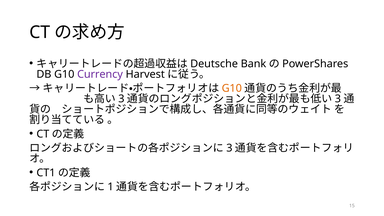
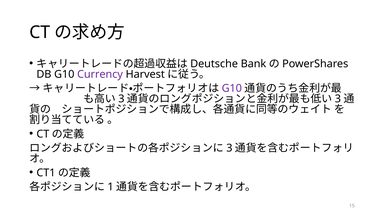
G10 colour: orange -> purple (232, 88)
